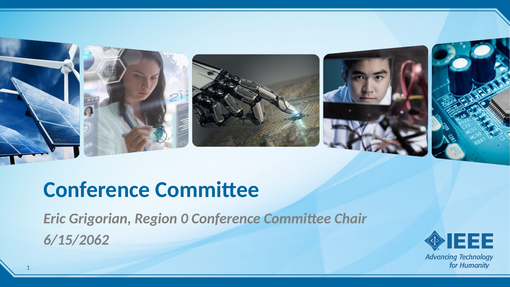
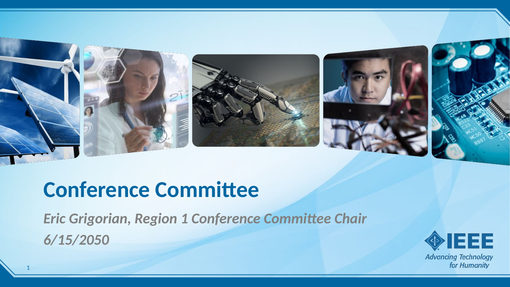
Region 0: 0 -> 1 (184, 219)
6/15/2062: 6/15/2062 -> 6/15/2050 (76, 240)
